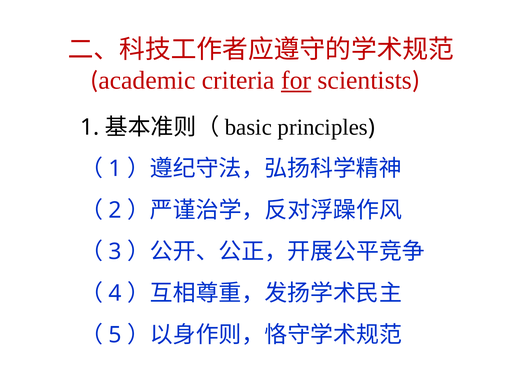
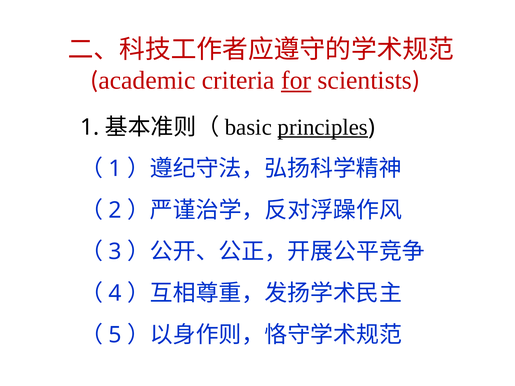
principles underline: none -> present (323, 127)
